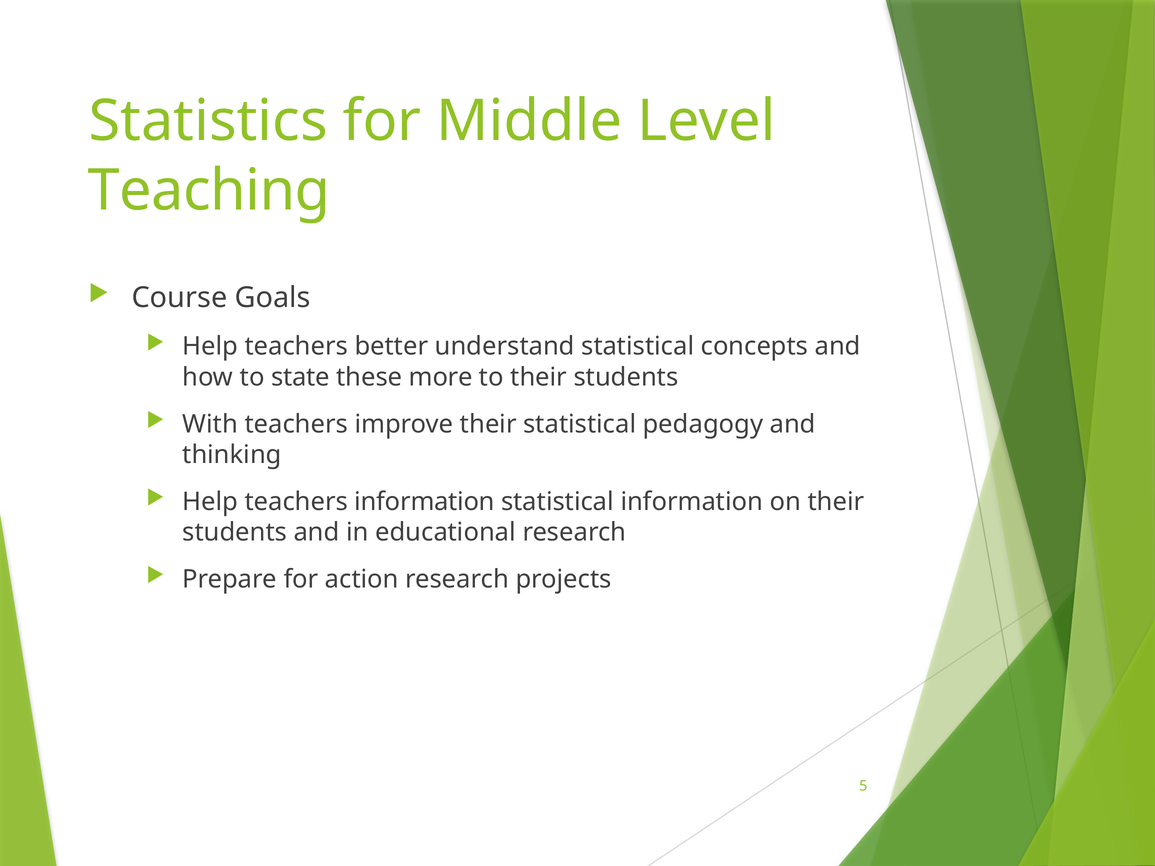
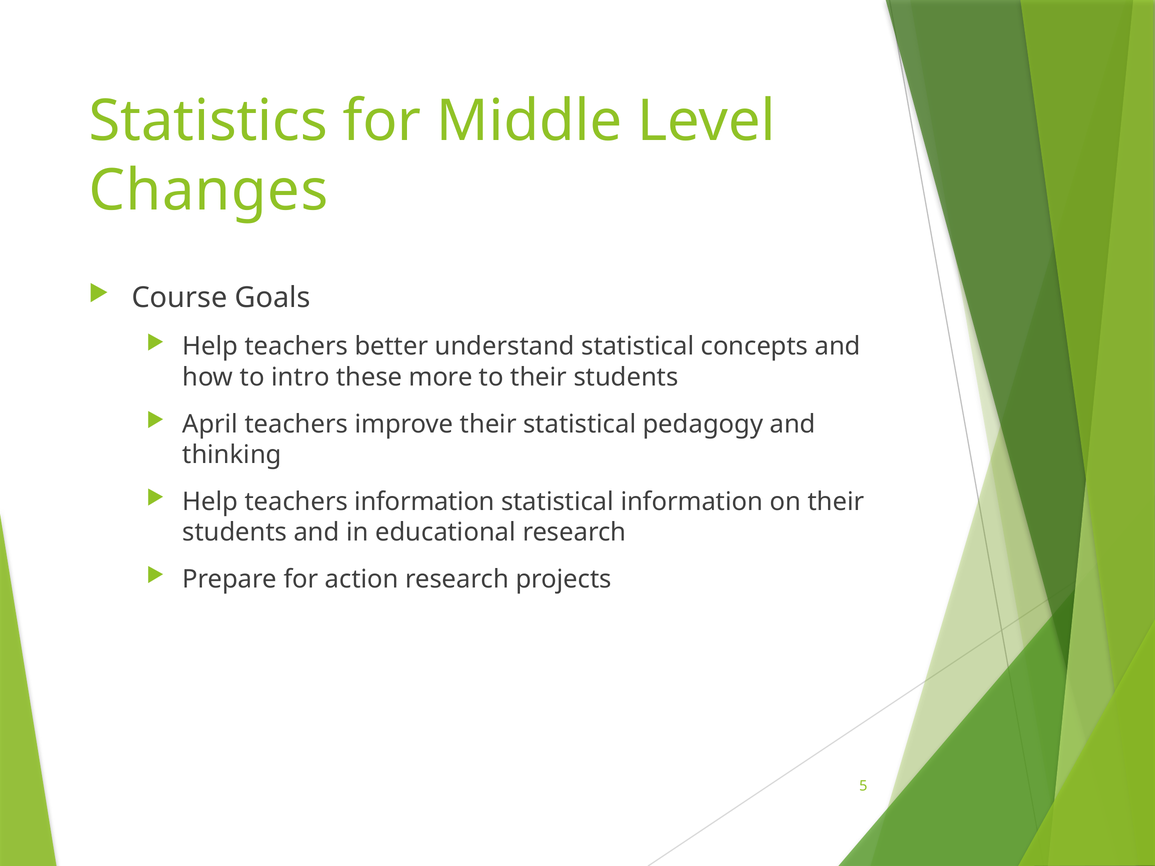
Teaching: Teaching -> Changes (208, 191)
state: state -> intro (300, 377)
With: With -> April (210, 424)
